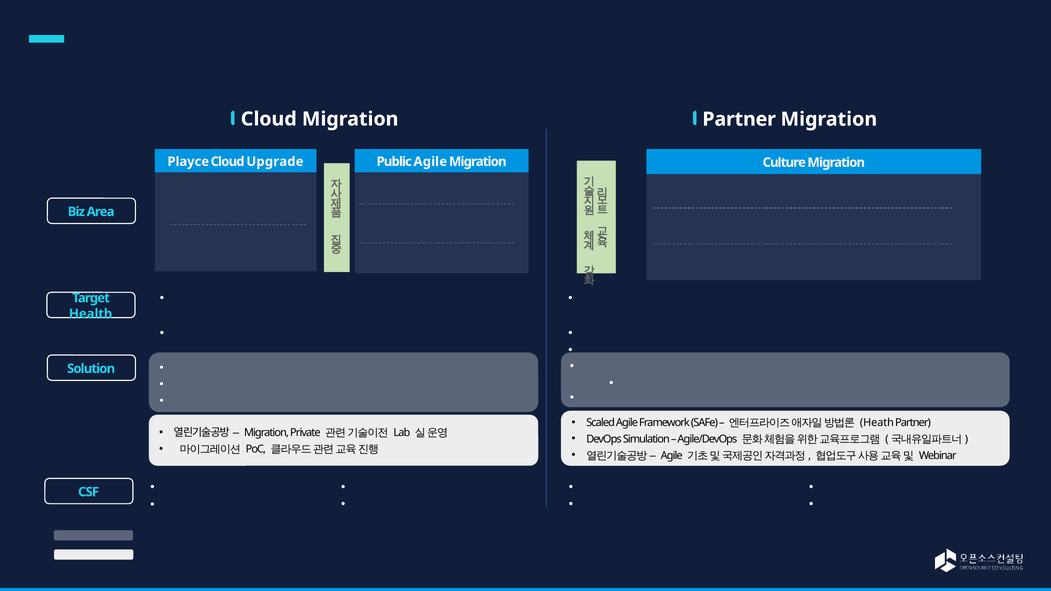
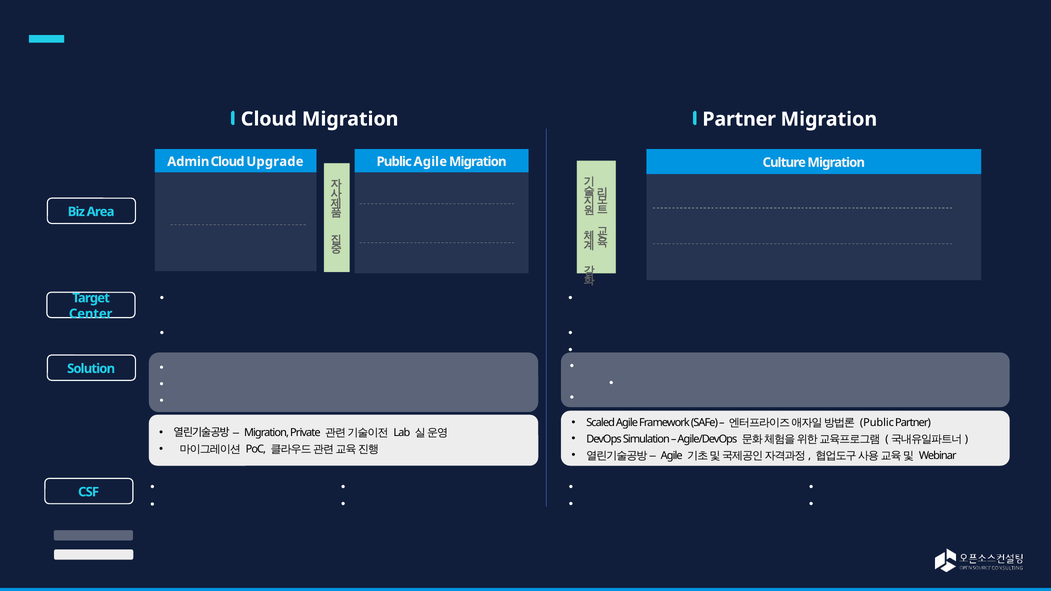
Playce: Playce -> Admin (188, 162)
Health: Health -> Center (91, 314)
Heath: Heath -> Public (877, 423)
